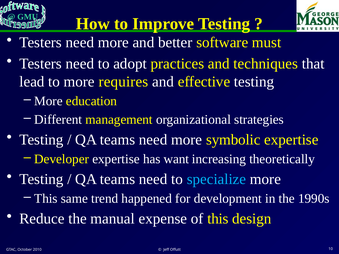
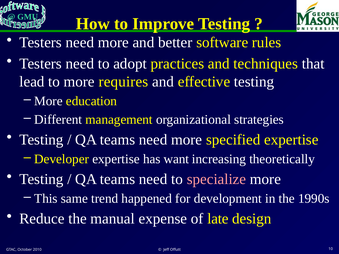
must: must -> rules (267, 43)
symbolic: symbolic -> specified (233, 140)
specialize colour: light blue -> pink (216, 179)
of this: this -> late (218, 219)
